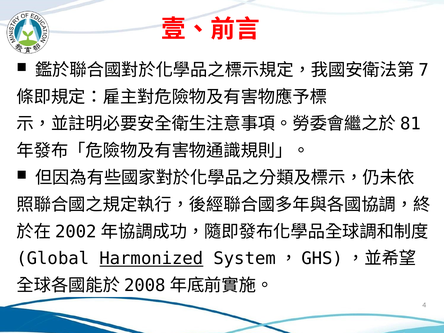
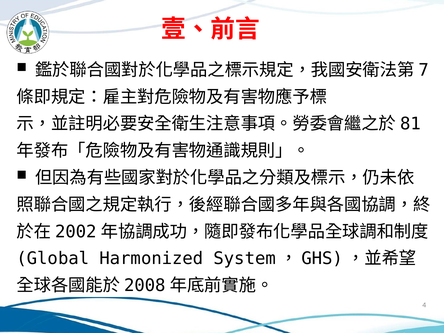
Harmonized underline: present -> none (151, 259)
